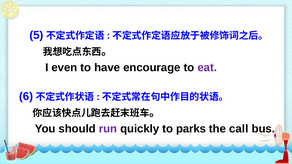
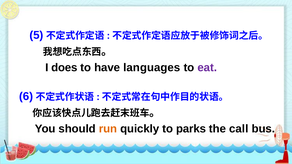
even: even -> does (64, 68)
encourage: encourage -> languages (152, 68)
run colour: purple -> orange (108, 129)
